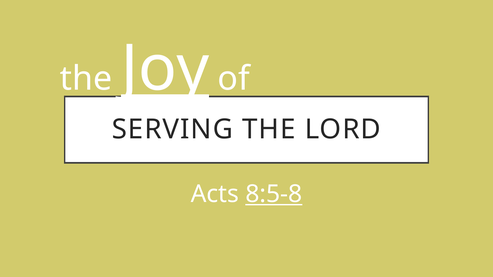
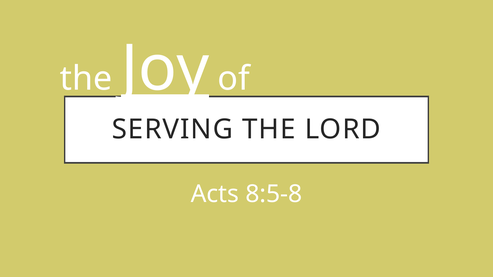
8:5-8 underline: present -> none (274, 194)
